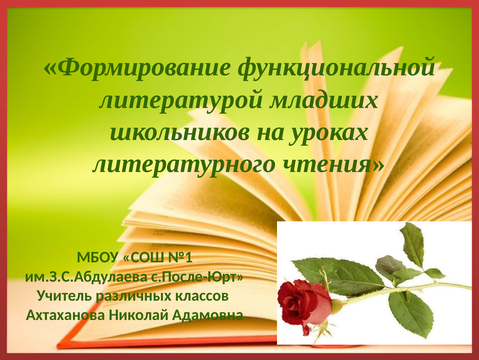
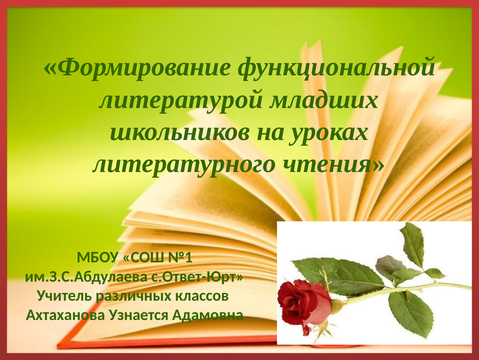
с.После-Юрт: с.После-Юрт -> с.Ответ-Юрт (198, 276)
Николай: Николай -> Узнается (139, 314)
